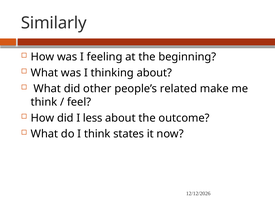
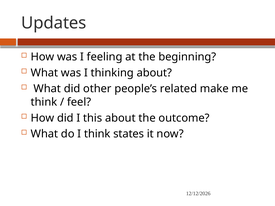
Similarly: Similarly -> Updates (54, 23)
less: less -> this (93, 118)
